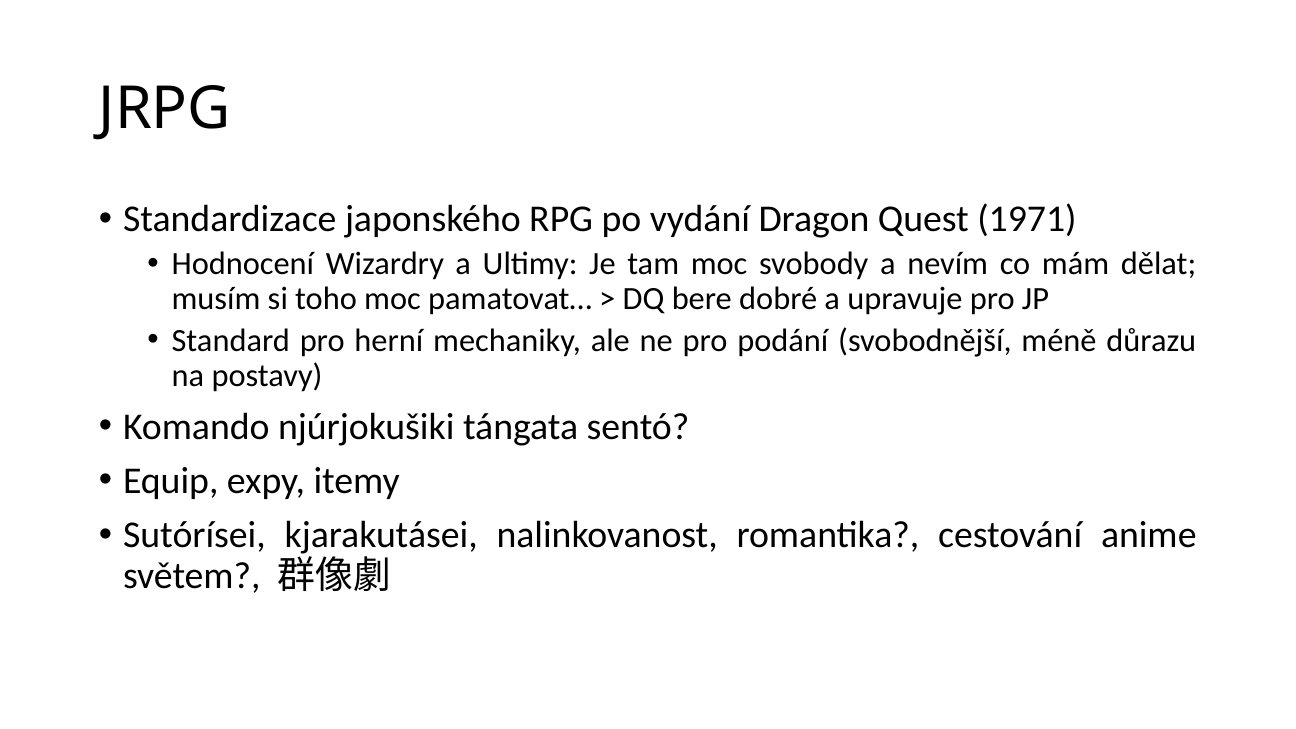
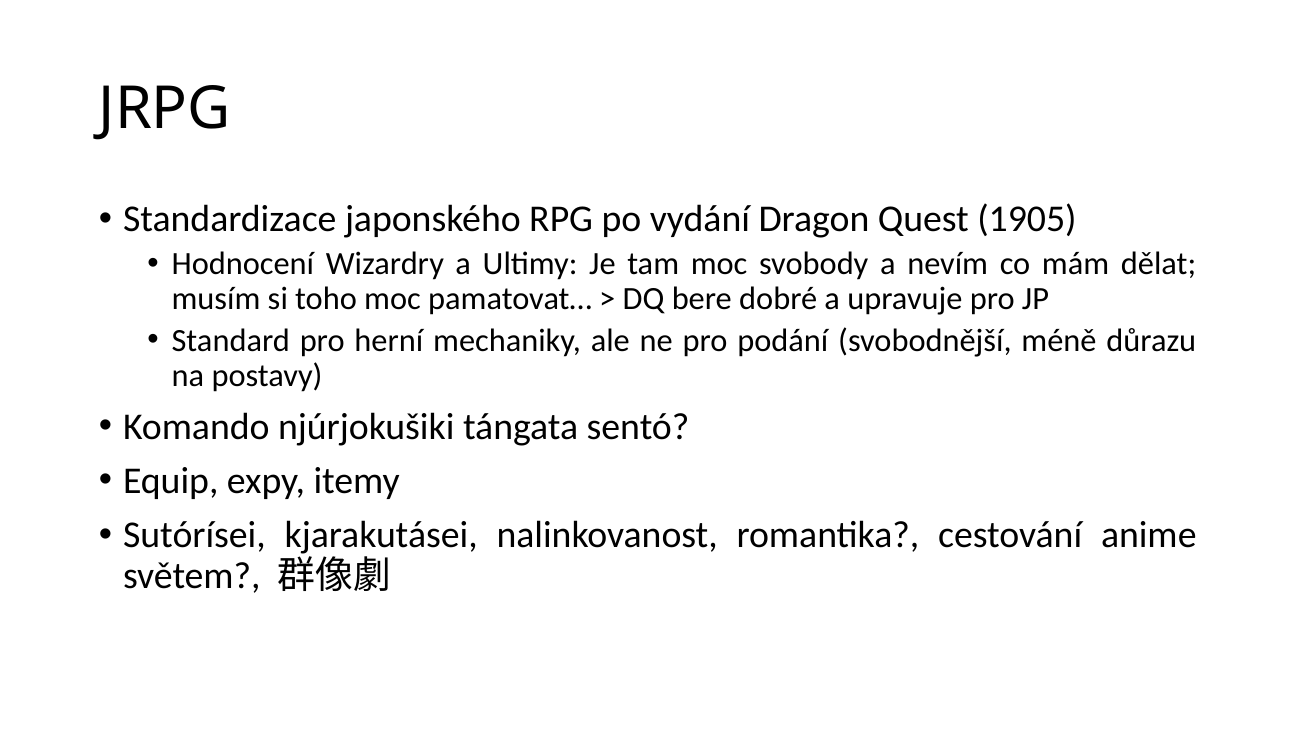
1971: 1971 -> 1905 (1027, 219)
